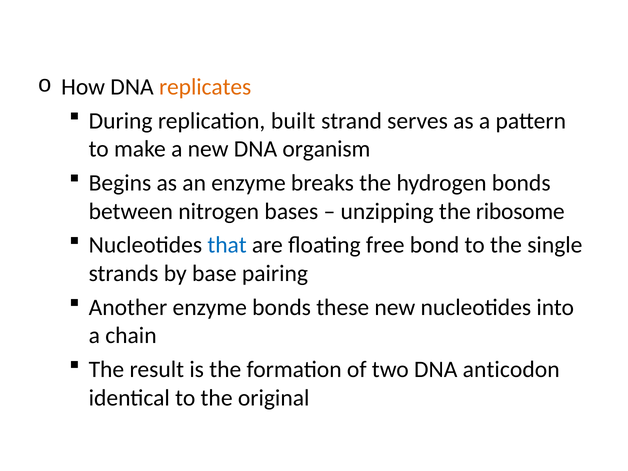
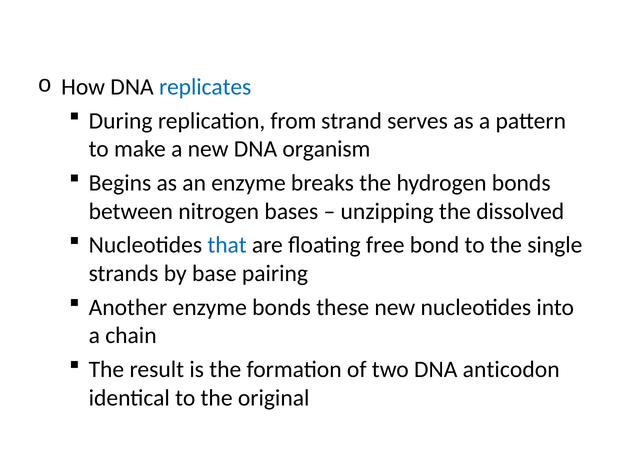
replicates colour: orange -> blue (205, 87)
built: built -> from (293, 121)
ribosome: ribosome -> dissolved (520, 211)
